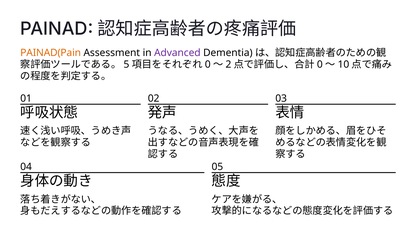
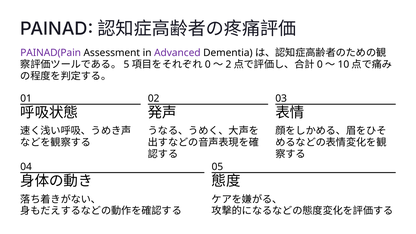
PAINAD(Pain colour: orange -> purple (51, 53)
